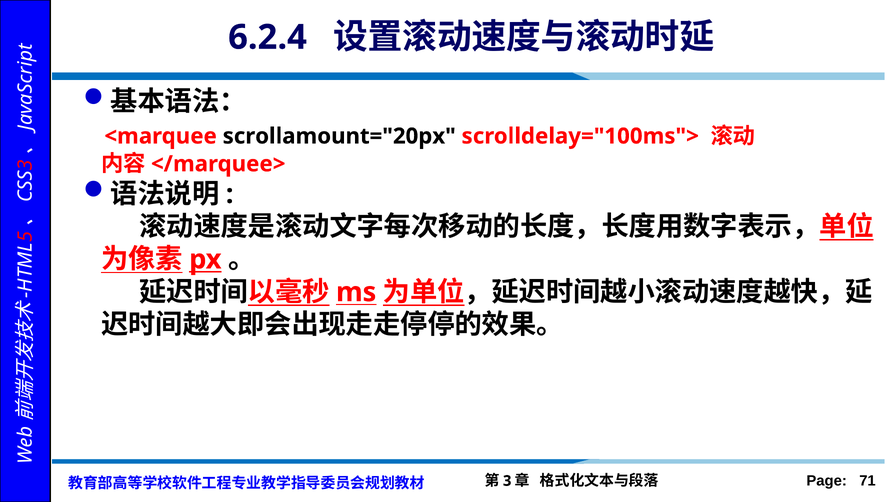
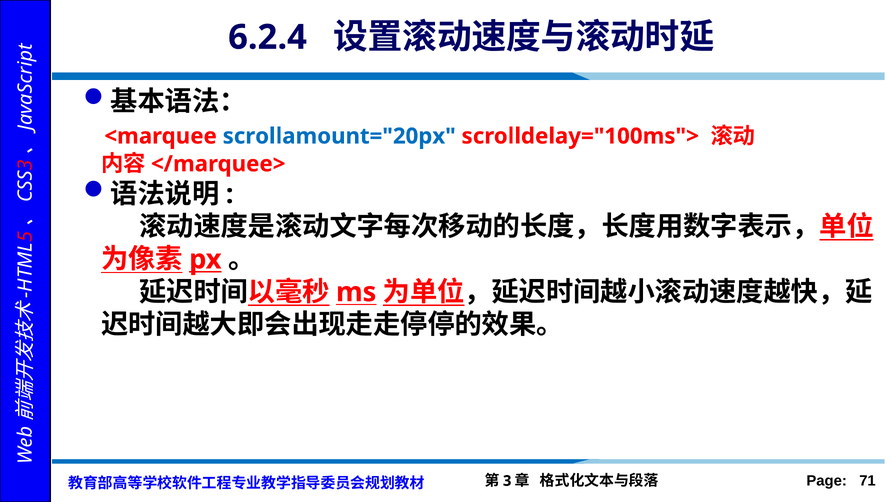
scrollamount="20px colour: black -> blue (339, 136)
